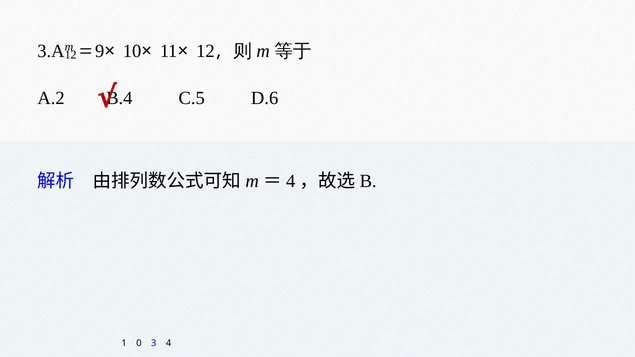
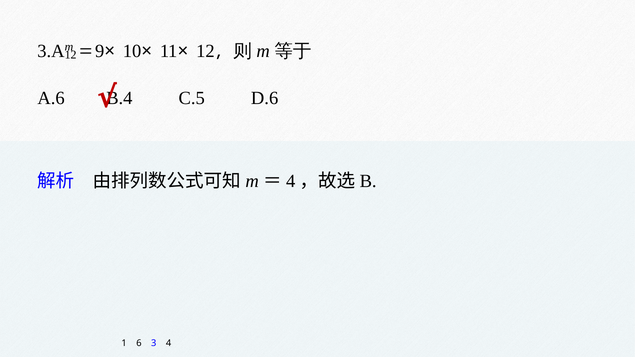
A.2: A.2 -> A.6 (51, 98)
0: 0 -> 6 (139, 343)
